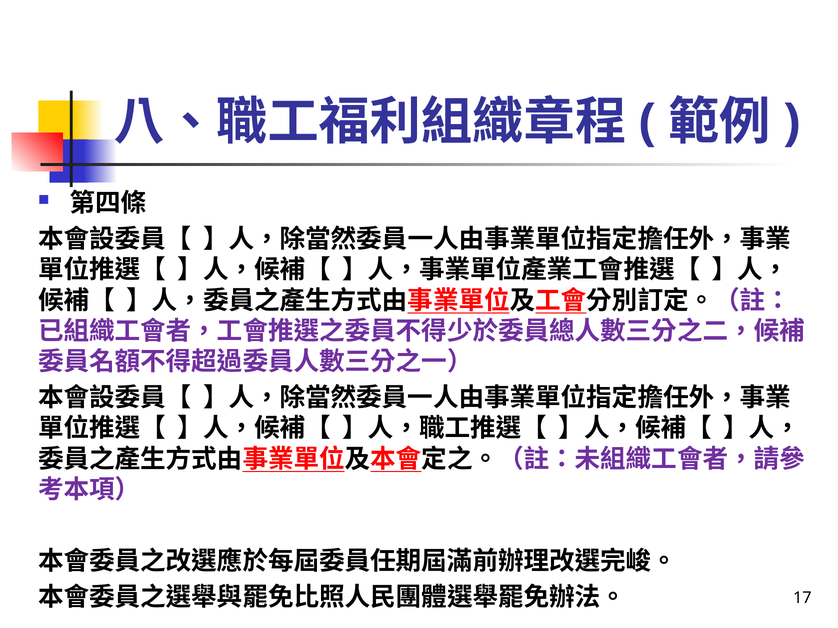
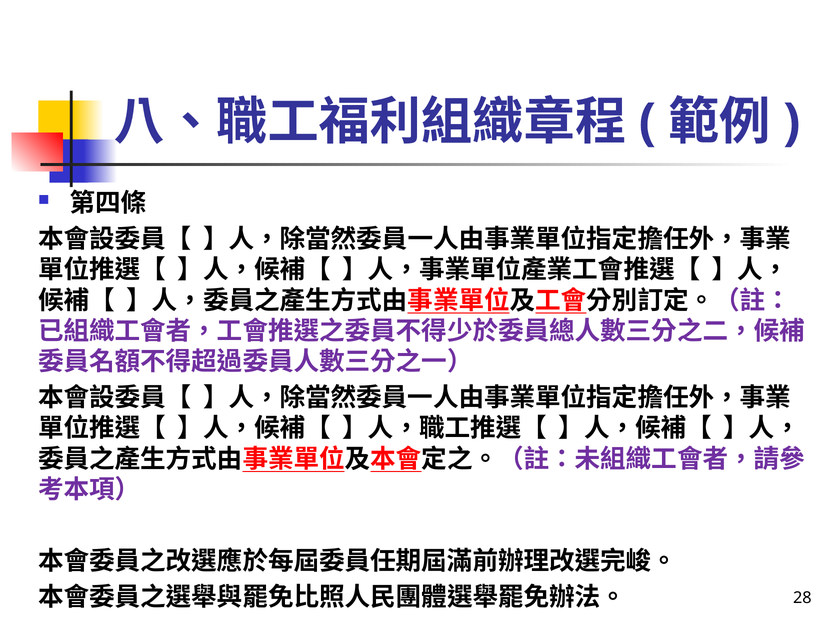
17: 17 -> 28 (802, 599)
